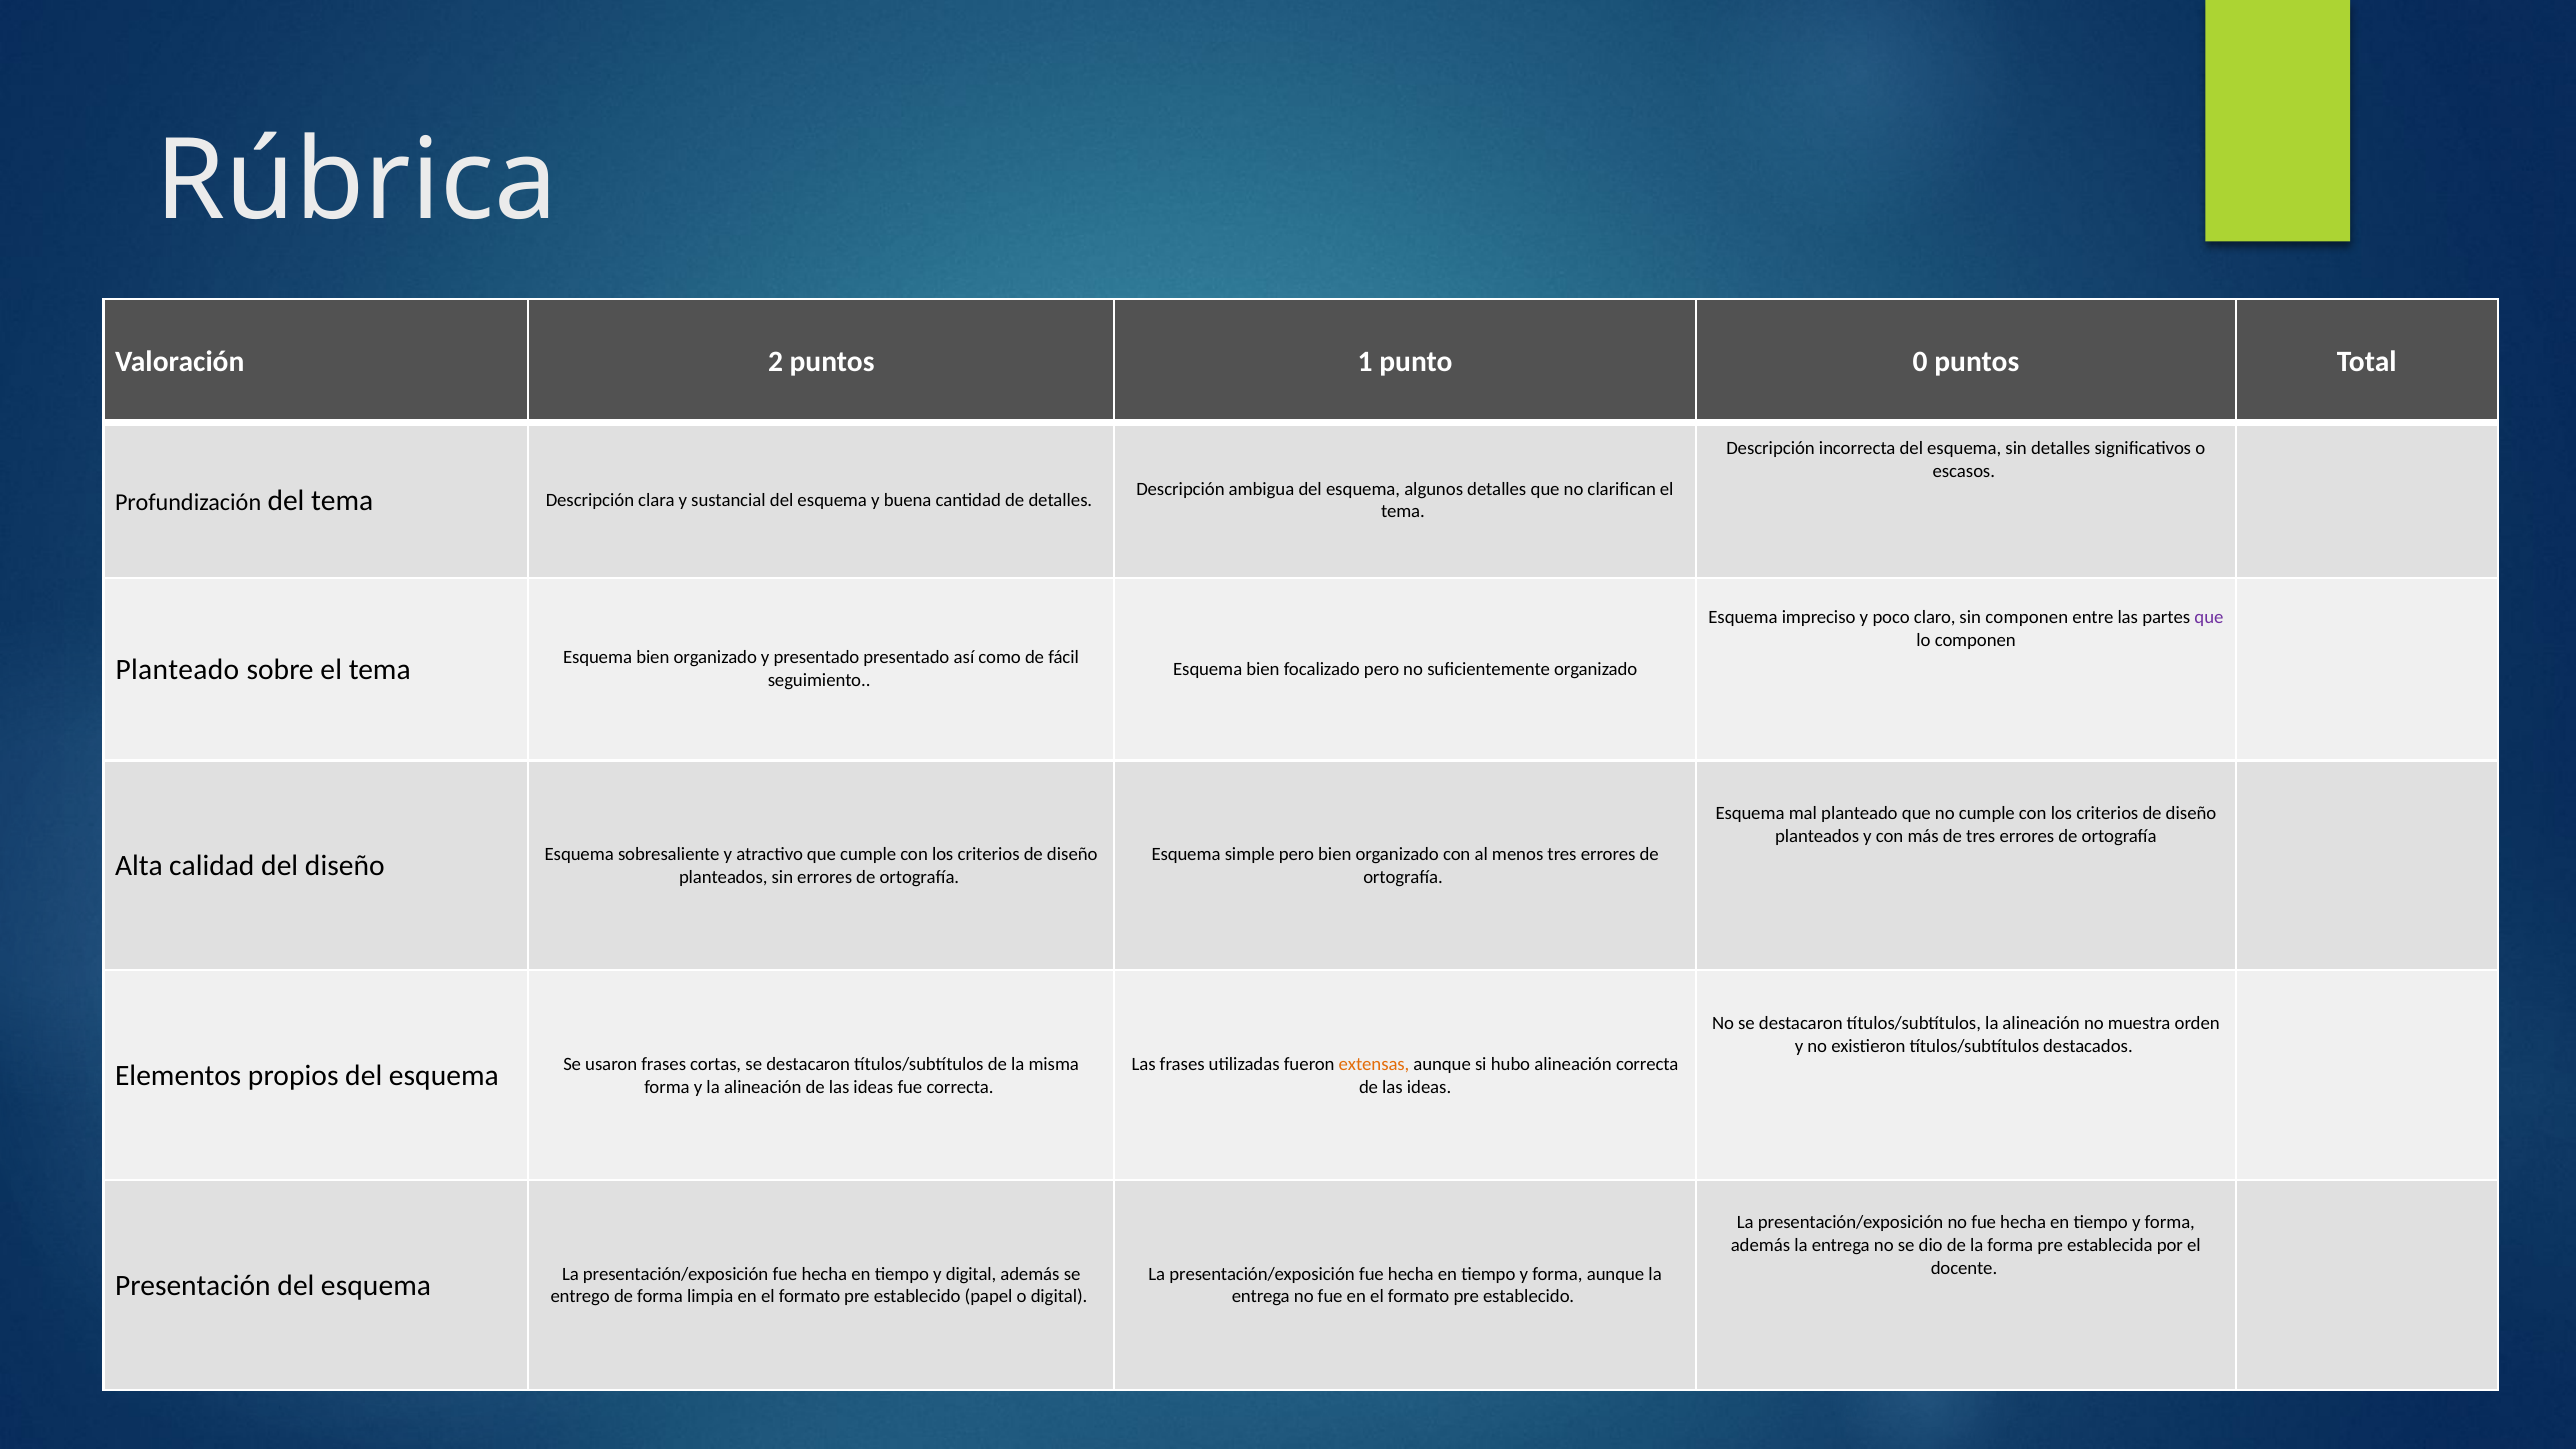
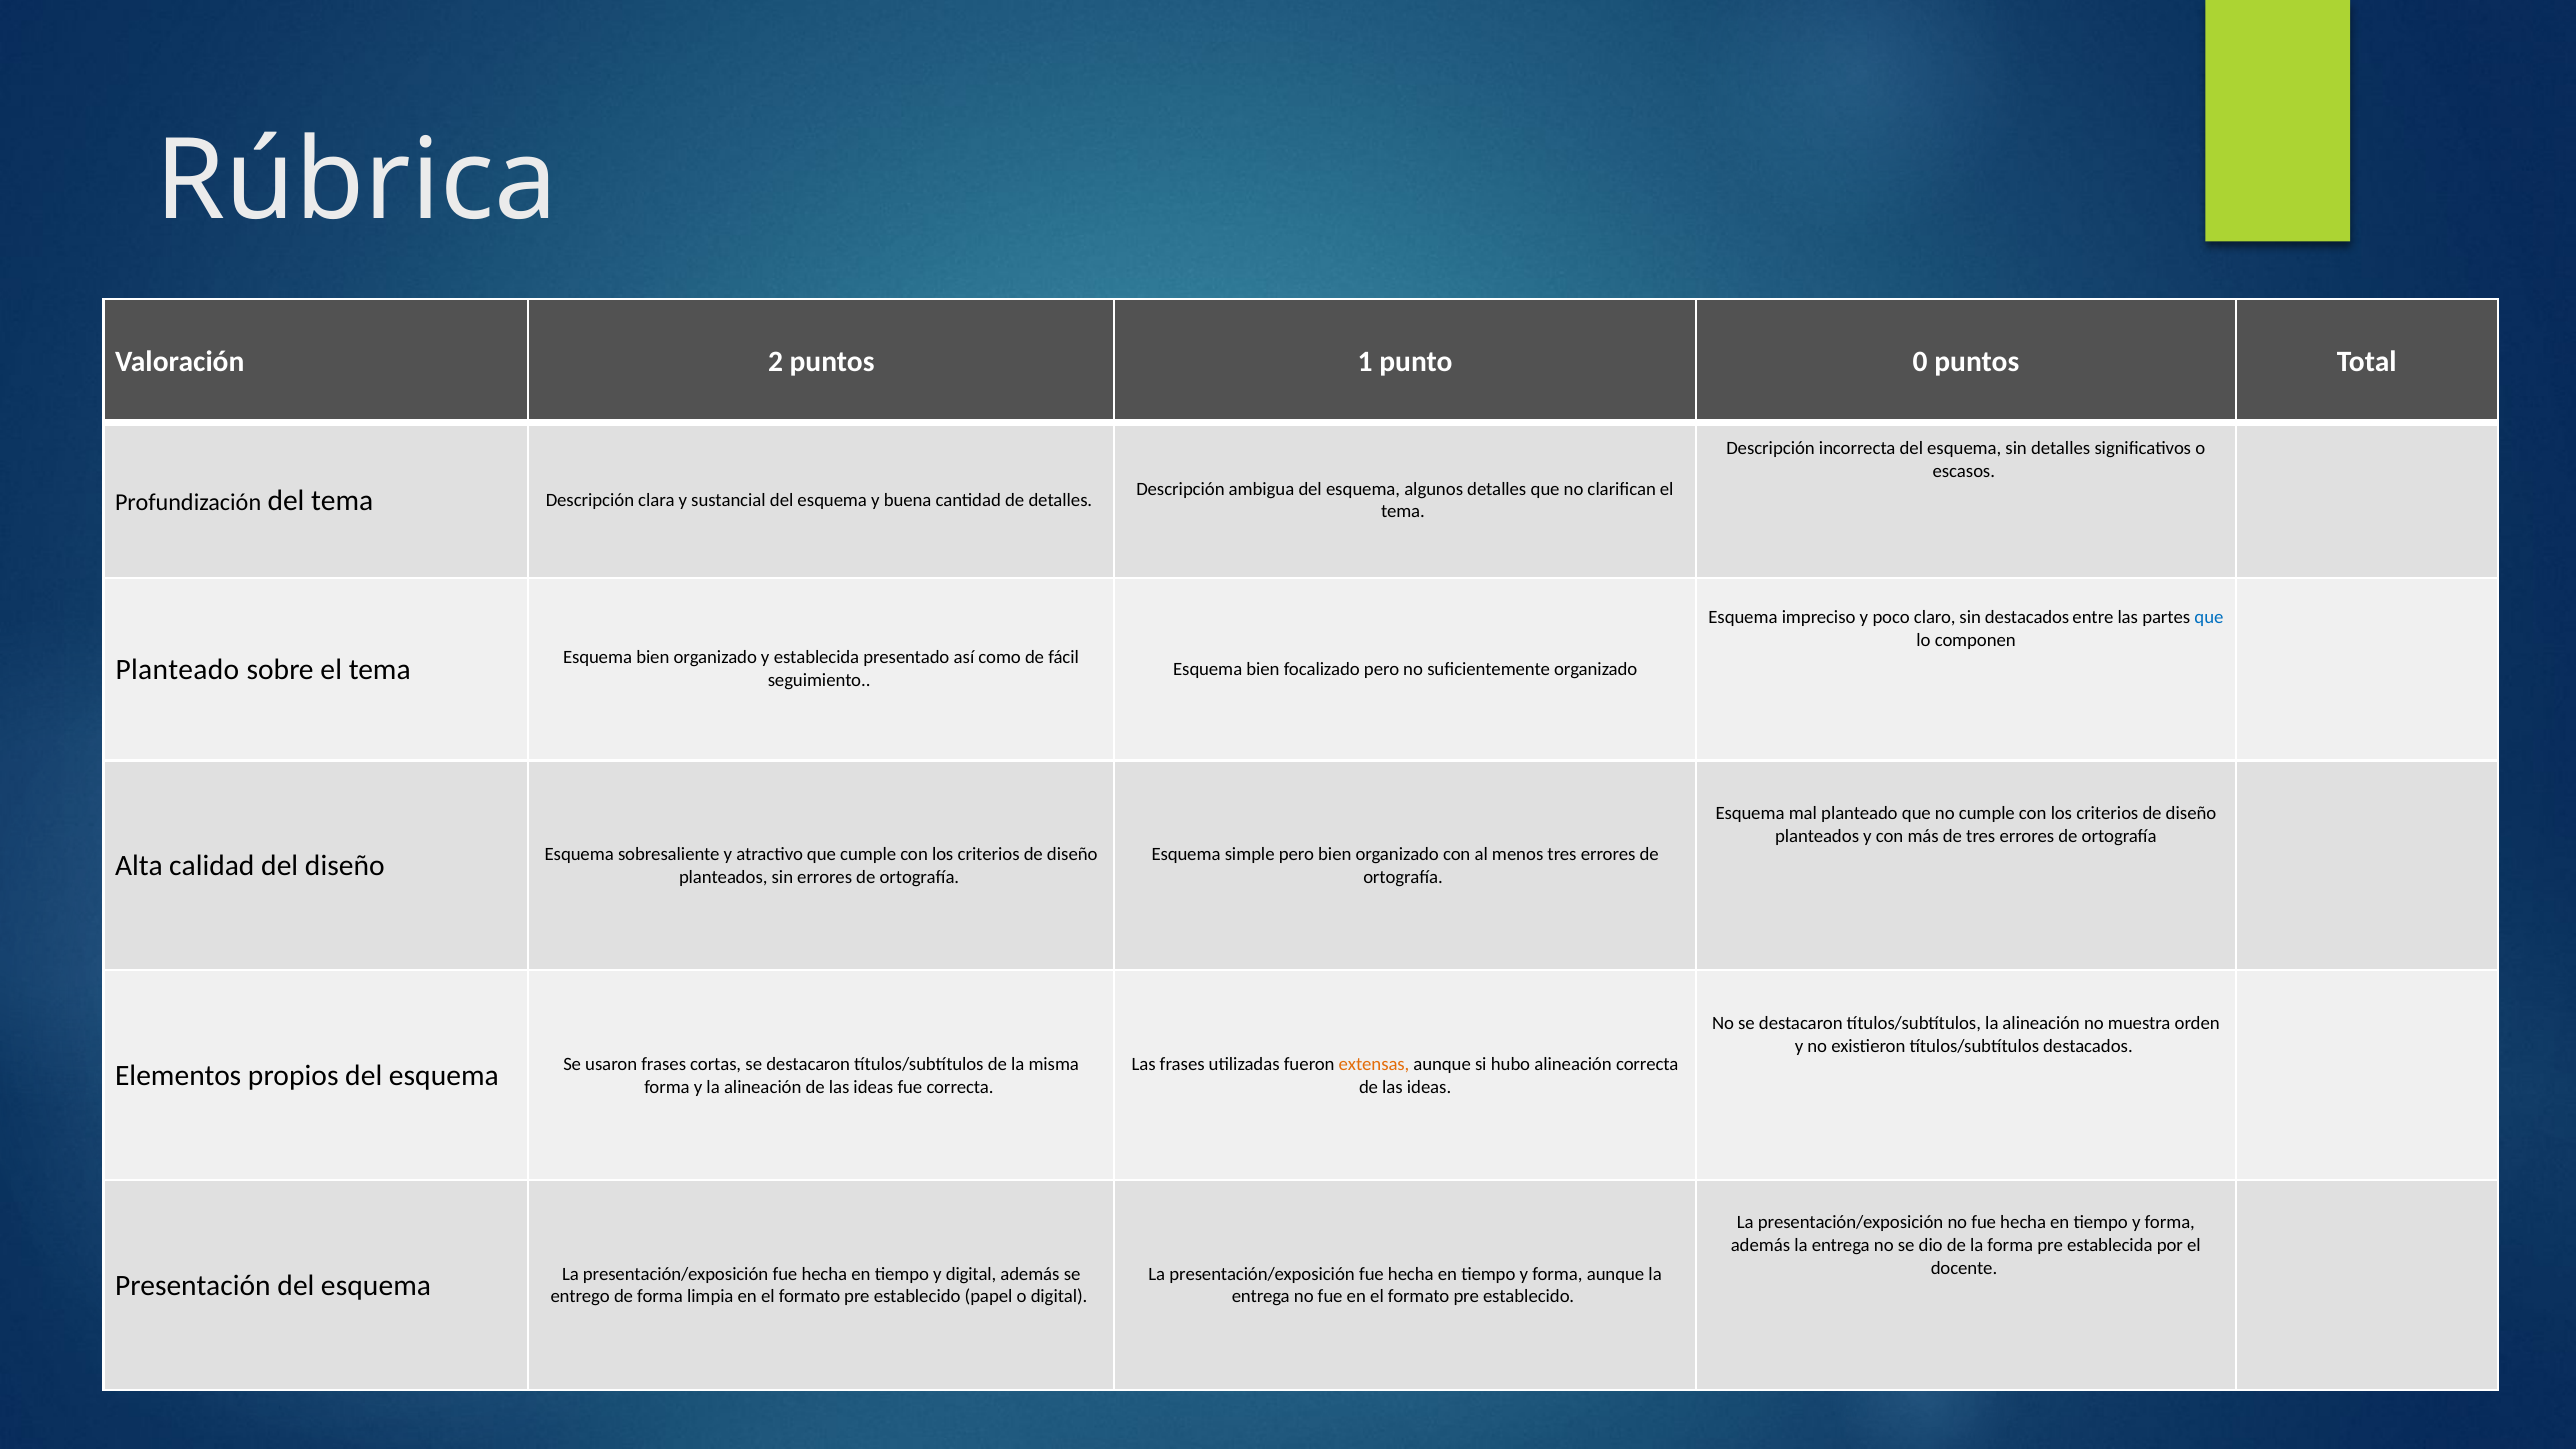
sin componen: componen -> destacados (2027, 618)
que colour: purple -> blue (2209, 618)
y presentado: presentado -> establecida (816, 658)
